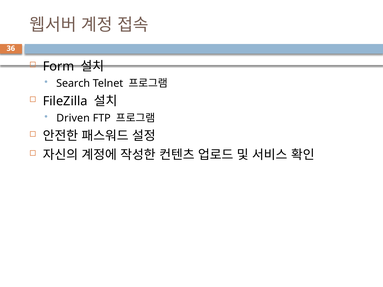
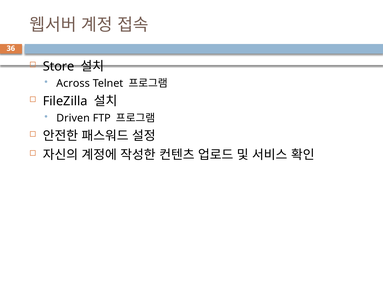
Form: Form -> Store (59, 67)
Search: Search -> Across (73, 83)
